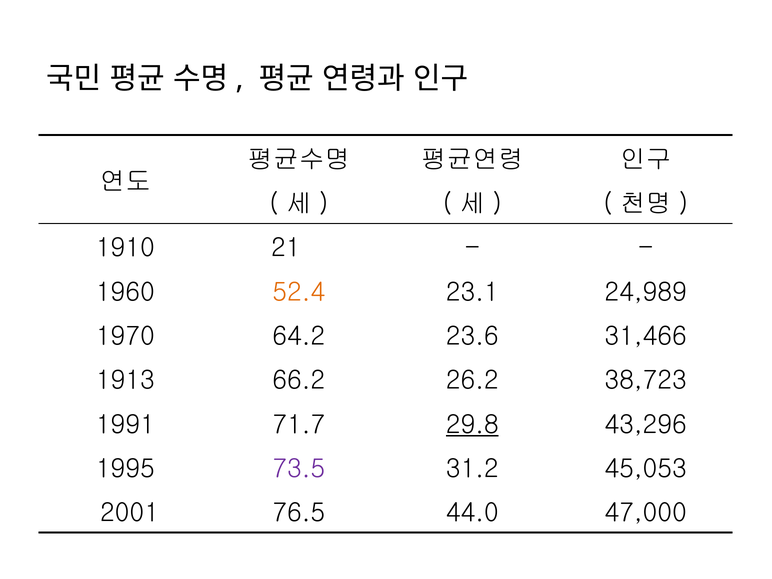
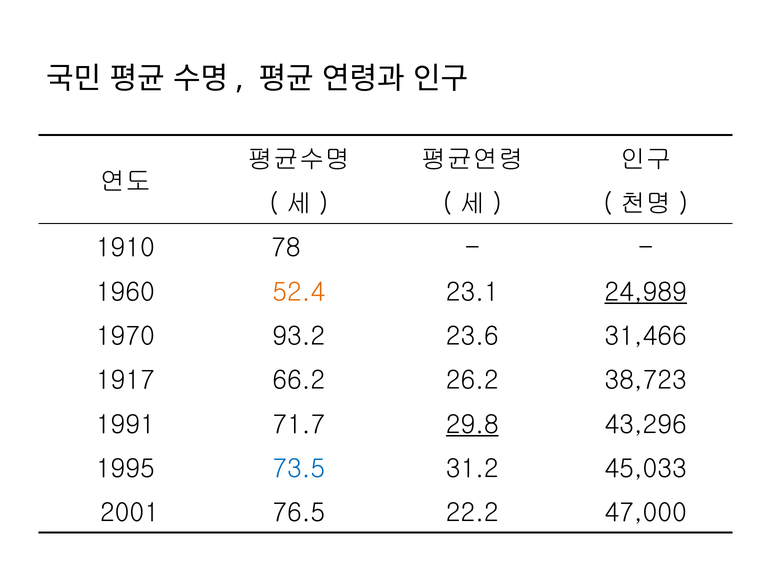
21: 21 -> 78 (286, 248)
24,989 underline: none -> present (646, 292)
64.2: 64.2 -> 93.2 (299, 336)
1913: 1913 -> 1917 (125, 380)
73.5 colour: purple -> blue (299, 469)
45,053: 45,053 -> 45,033 (646, 469)
44.0: 44.0 -> 22.2 (472, 513)
